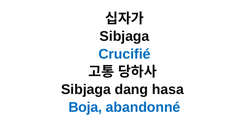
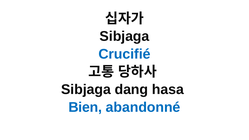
Boja: Boja -> Bien (85, 107)
